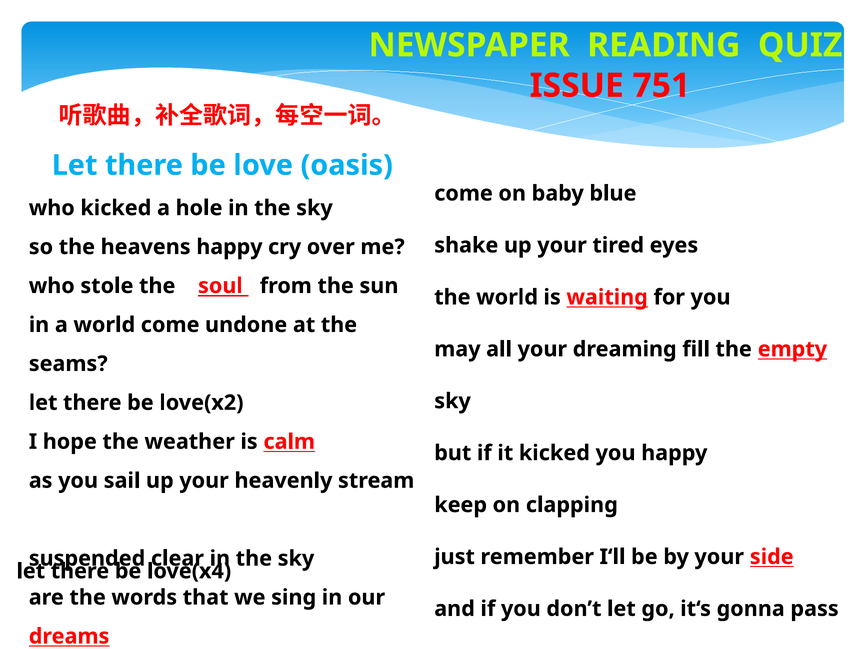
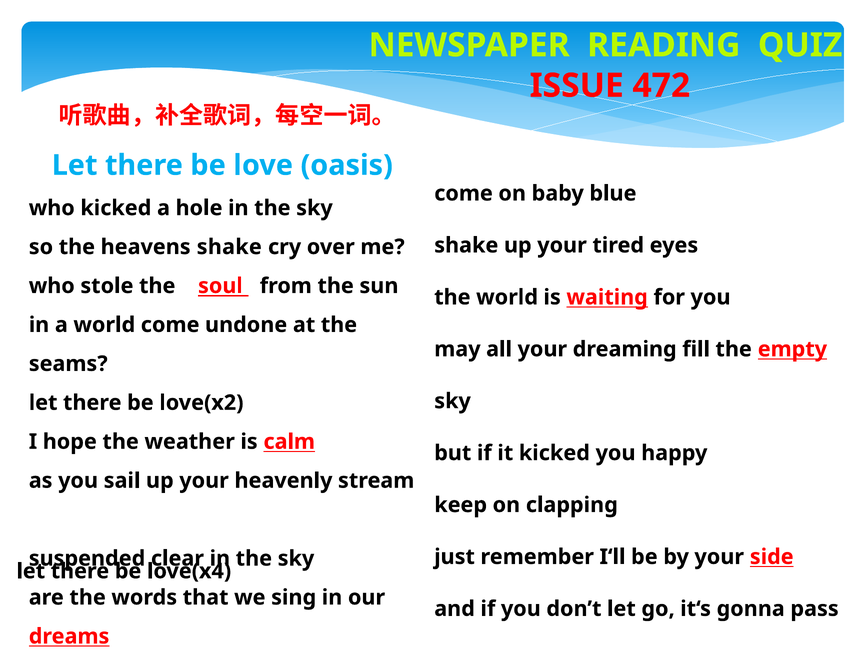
751: 751 -> 472 (661, 86)
heavens happy: happy -> shake (229, 247)
